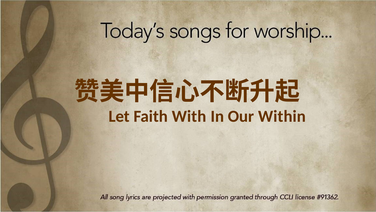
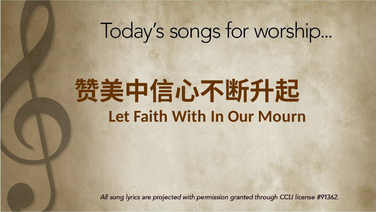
Within: Within -> Mourn (282, 116)
